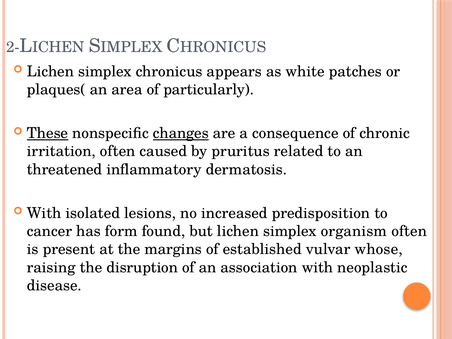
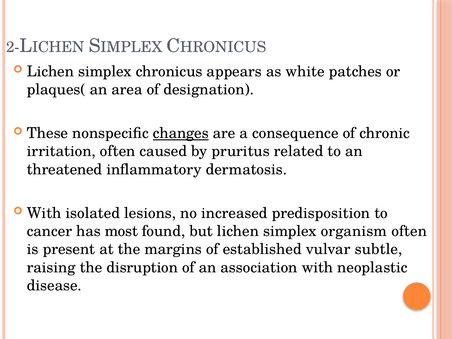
particularly: particularly -> designation (209, 90)
These underline: present -> none (48, 133)
form: form -> most (121, 231)
whose: whose -> subtle (379, 249)
